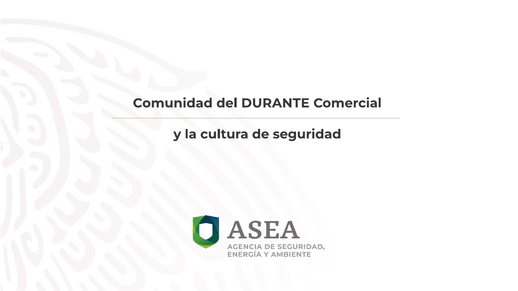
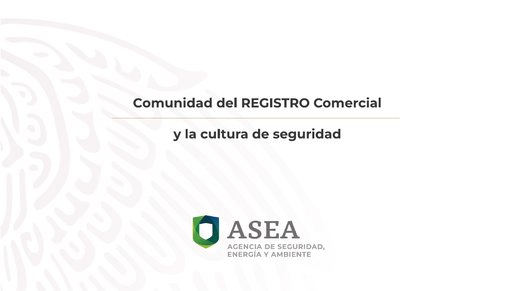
DURANTE: DURANTE -> REGISTRO (275, 103)
